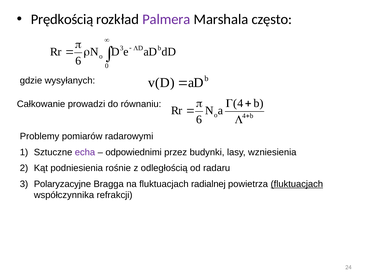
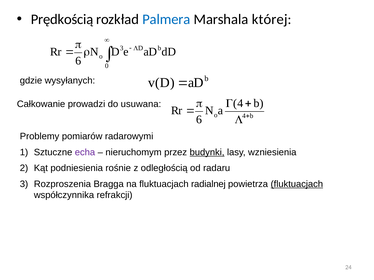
Palmera colour: purple -> blue (166, 19)
często: często -> której (272, 19)
równaniu: równaniu -> usuwana (141, 104)
odpowiednimi: odpowiednimi -> nieruchomym (134, 152)
budynki underline: none -> present (207, 152)
Polaryzacyjne: Polaryzacyjne -> Rozproszenia (62, 184)
